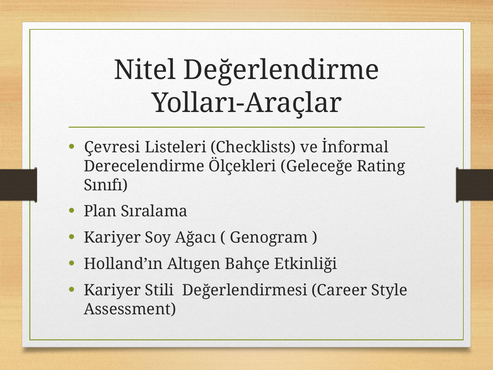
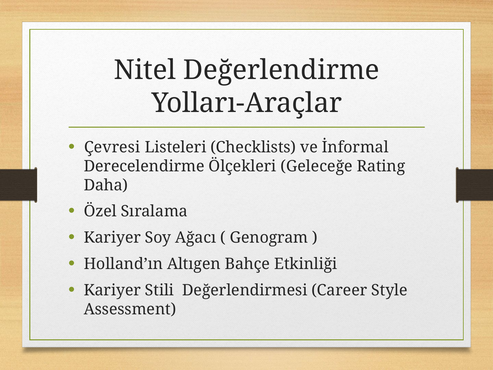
Sınıfı: Sınıfı -> Daha (106, 185)
Plan: Plan -> Özel (100, 211)
